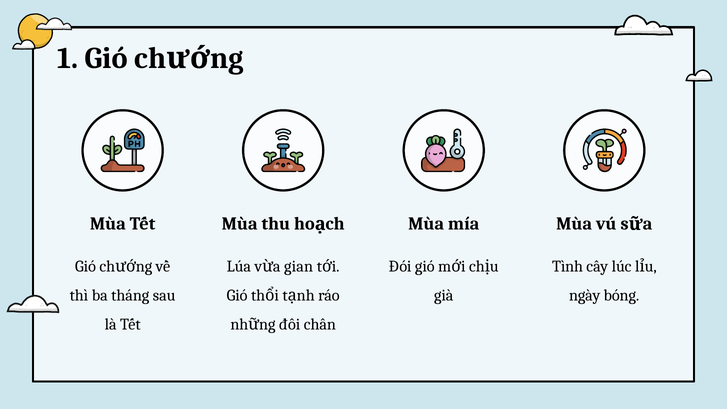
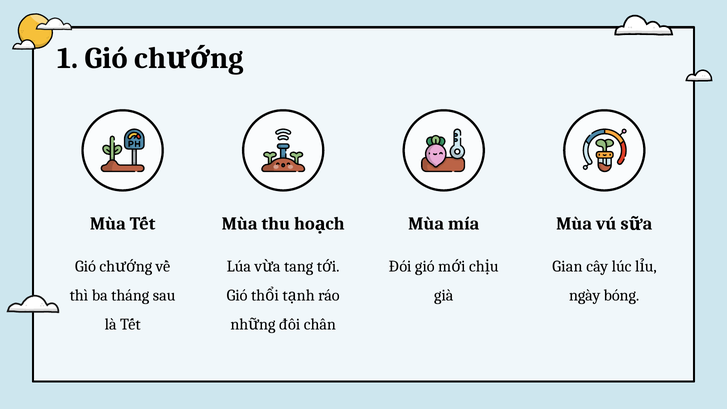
gian: gian -> tang (299, 266)
Tình: Tình -> Gian (567, 266)
